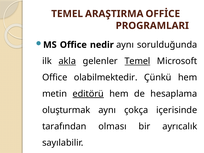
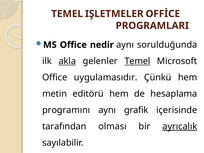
ARAŞTIRMA: ARAŞTIRMA -> IŞLETMELER (114, 14)
olabilmektedir: olabilmektedir -> uygulamasıdır (106, 77)
editörü underline: present -> none (88, 94)
oluşturmak: oluşturmak -> programını (66, 110)
çokça: çokça -> grafik (136, 110)
ayrıcalık underline: none -> present (180, 126)
